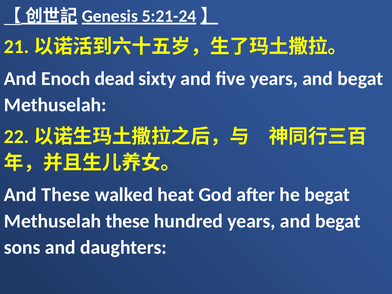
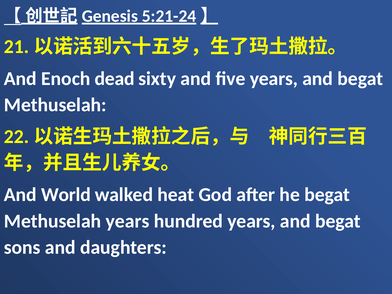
And These: These -> World (66, 195)
Methuselah these: these -> years (127, 221)
